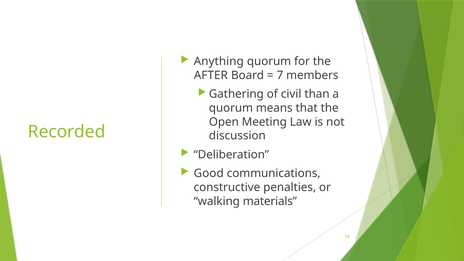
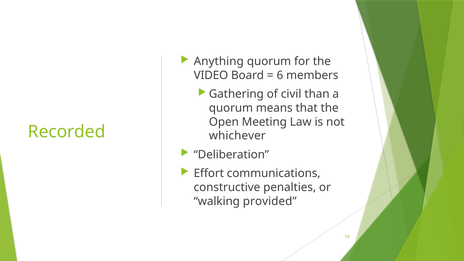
AFTER: AFTER -> VIDEO (211, 75)
7: 7 -> 6 (280, 75)
discussion: discussion -> whichever (237, 136)
Good: Good -> Effort (209, 173)
materials: materials -> provided (270, 201)
